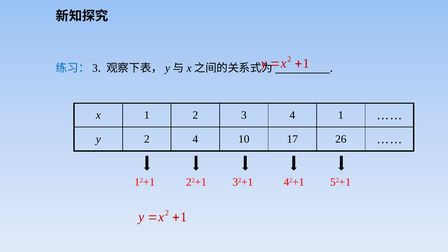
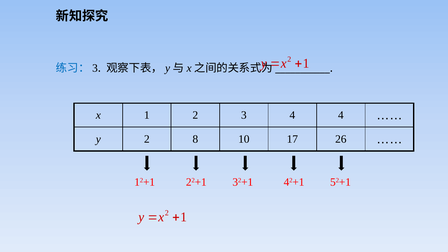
4 1: 1 -> 4 (341, 115)
2 4: 4 -> 8 (195, 139)
